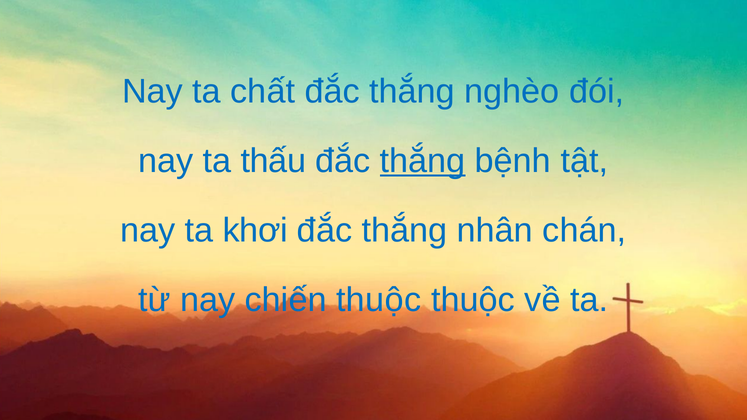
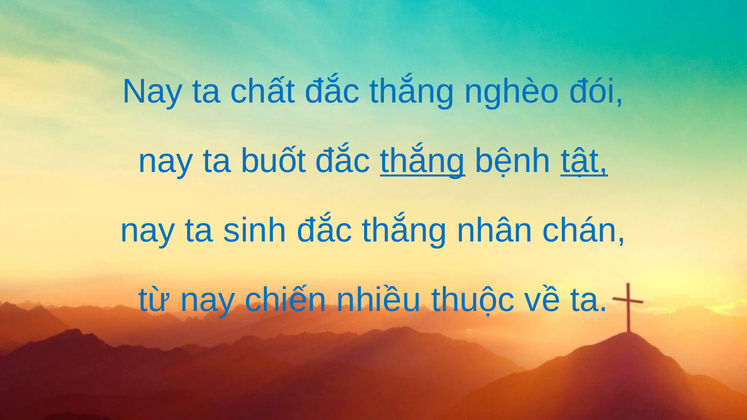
thấu: thấu -> buốt (273, 161)
tật underline: none -> present (584, 161)
khơi: khơi -> sinh (255, 230)
chiến thuộc: thuộc -> nhiều (379, 300)
